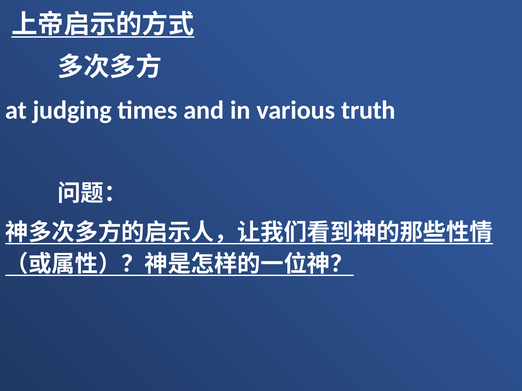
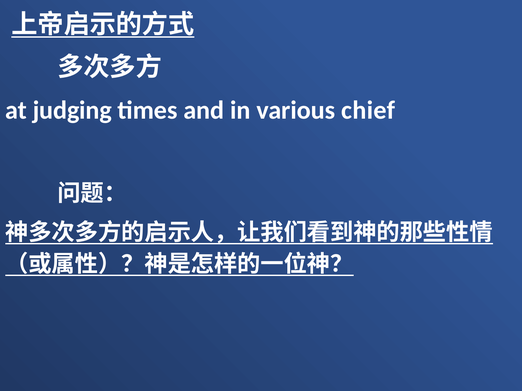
truth: truth -> chief (368, 110)
